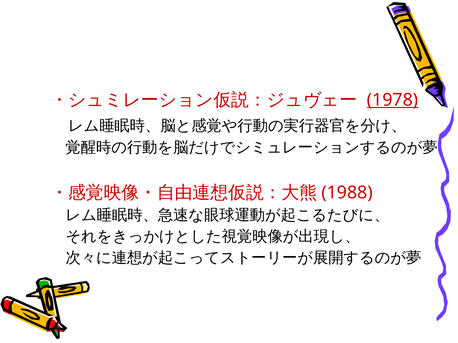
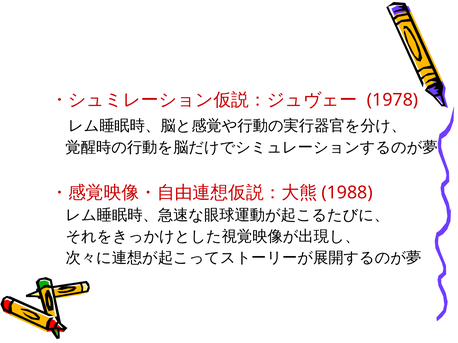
1978 underline: present -> none (393, 100)
